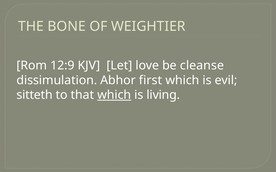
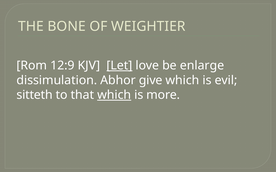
Let underline: none -> present (119, 66)
cleanse: cleanse -> enlarge (202, 66)
first: first -> give (151, 80)
living: living -> more (163, 95)
